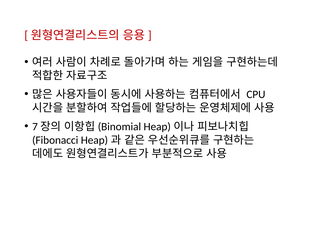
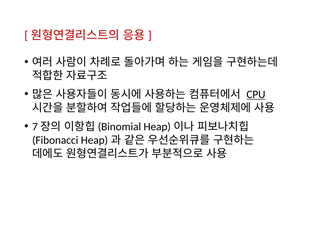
CPU underline: none -> present (256, 94)
